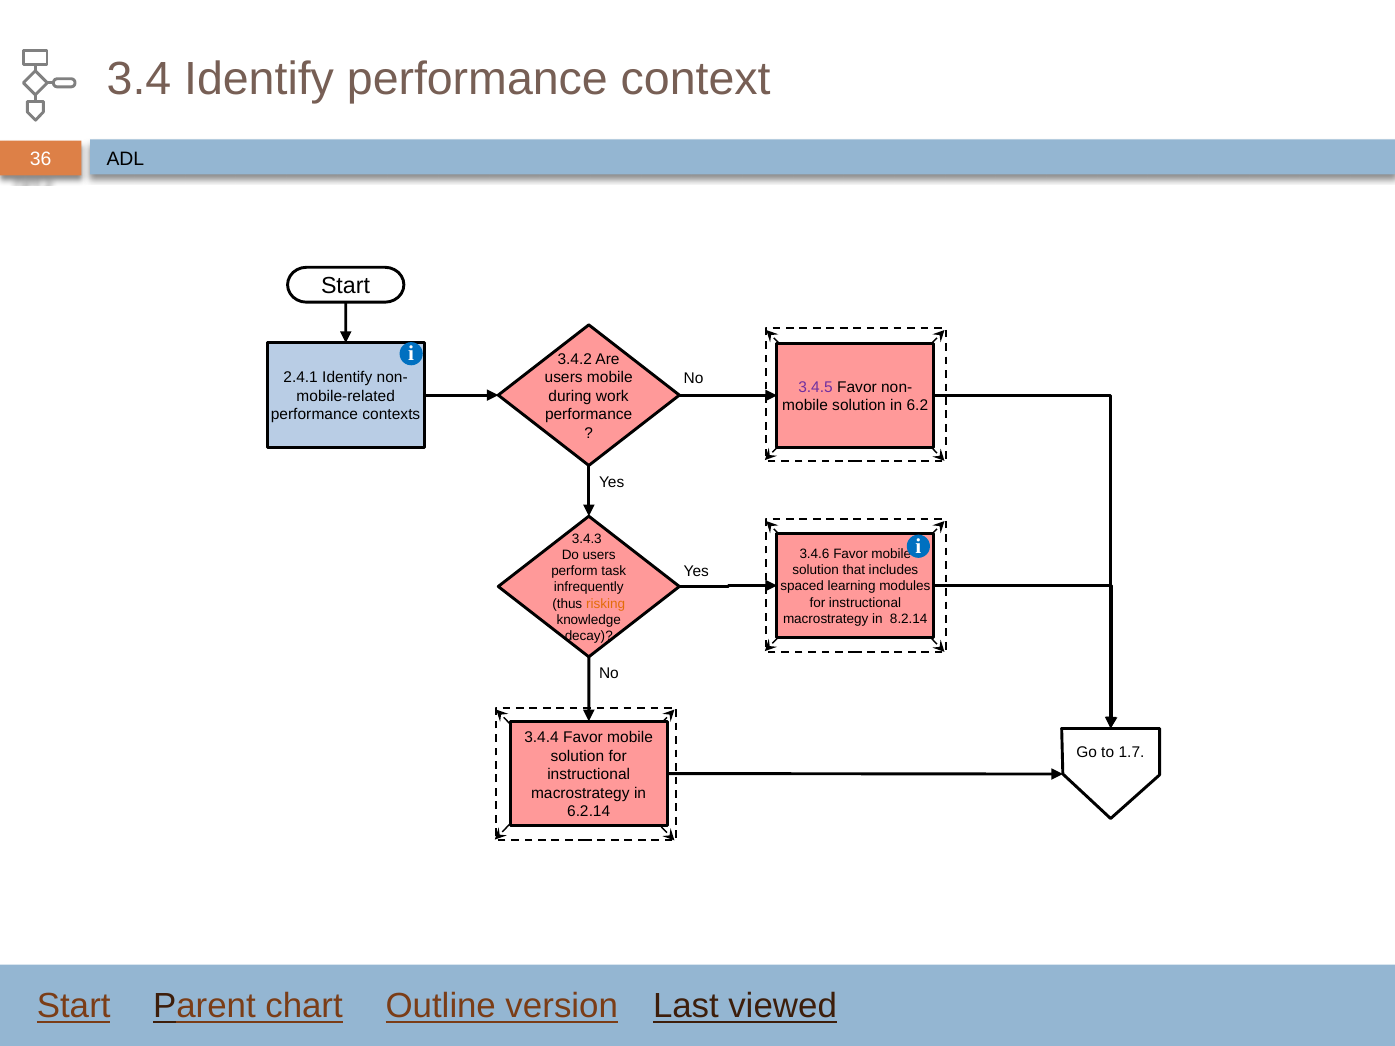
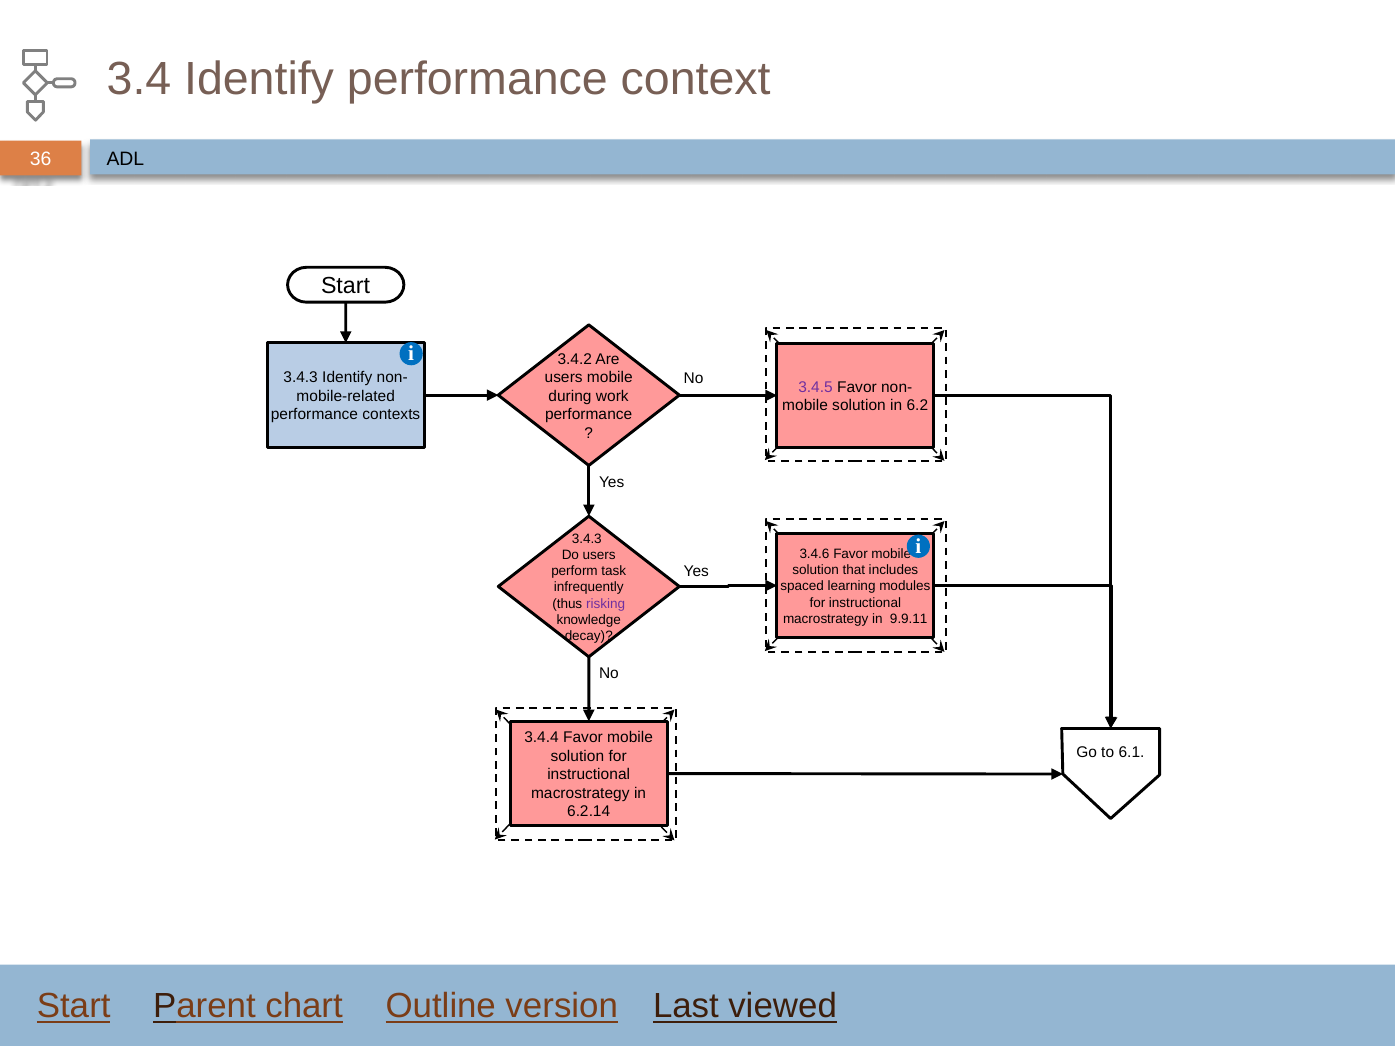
2.4.1: 2.4.1 -> 3.4.3 (301, 378)
risking colour: orange -> purple (606, 604)
8.2.14: 8.2.14 -> 9.9.11 (909, 619)
1.7: 1.7 -> 6.1 (1132, 753)
